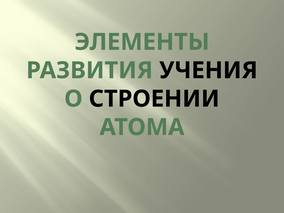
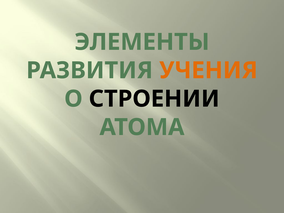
УЧЕНИЯ colour: black -> orange (208, 70)
